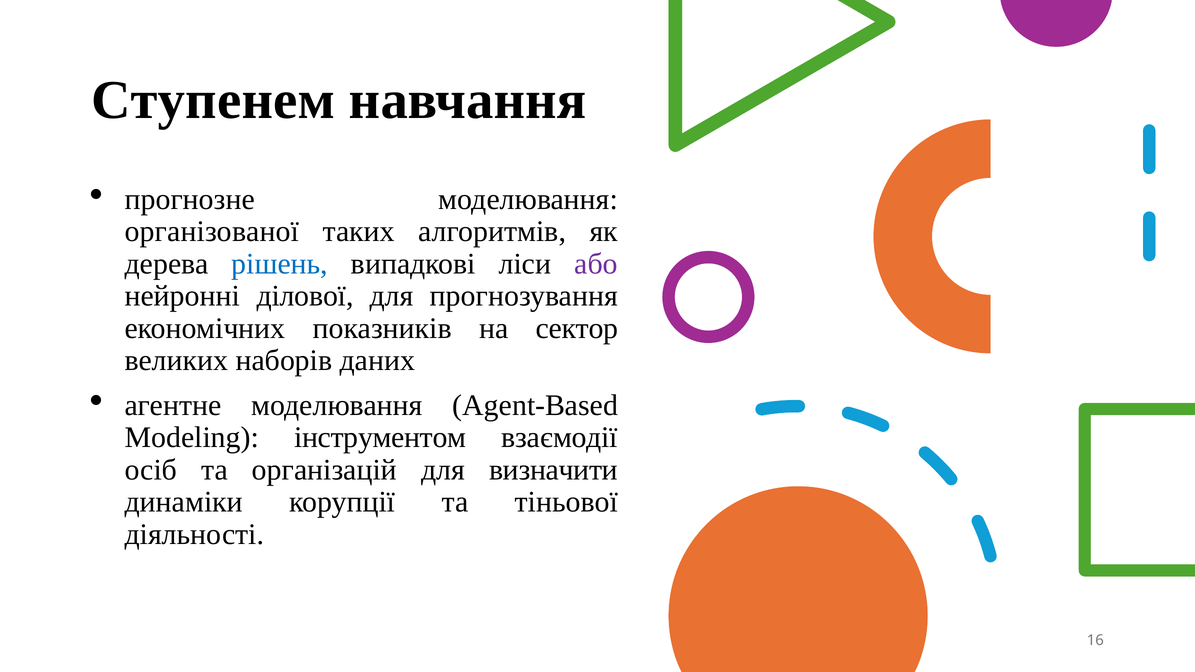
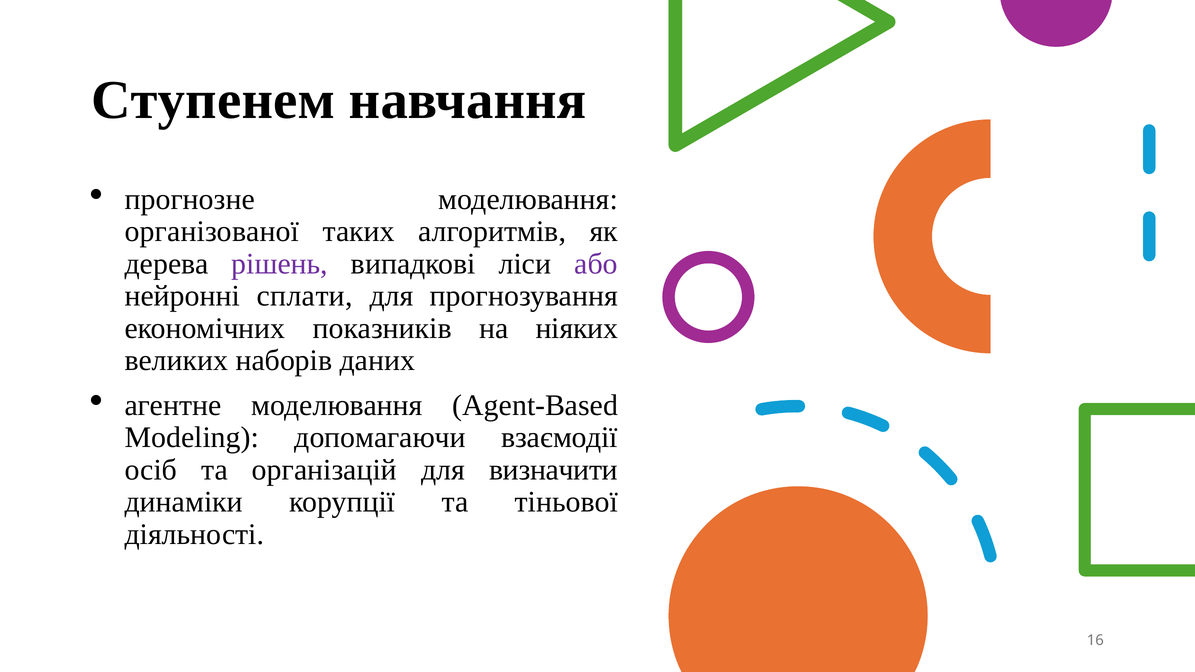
рішень colour: blue -> purple (280, 264)
ділової: ділової -> сплати (305, 296)
сектор: сектор -> ніяких (577, 328)
інструментом: інструментом -> допомагаючи (380, 438)
